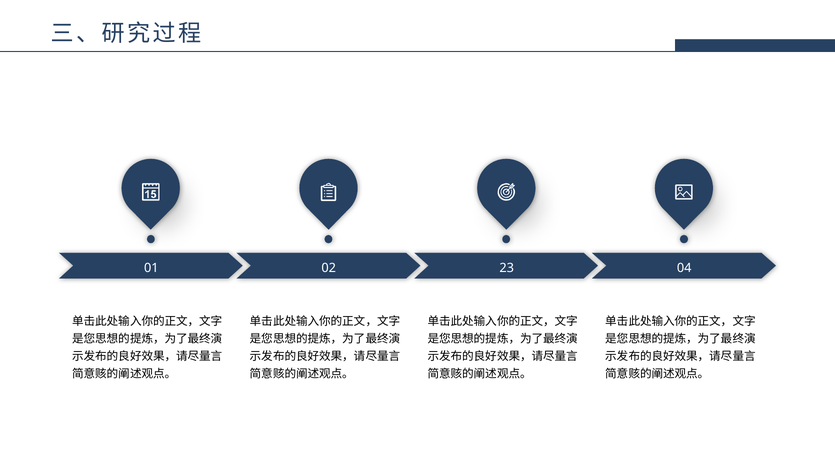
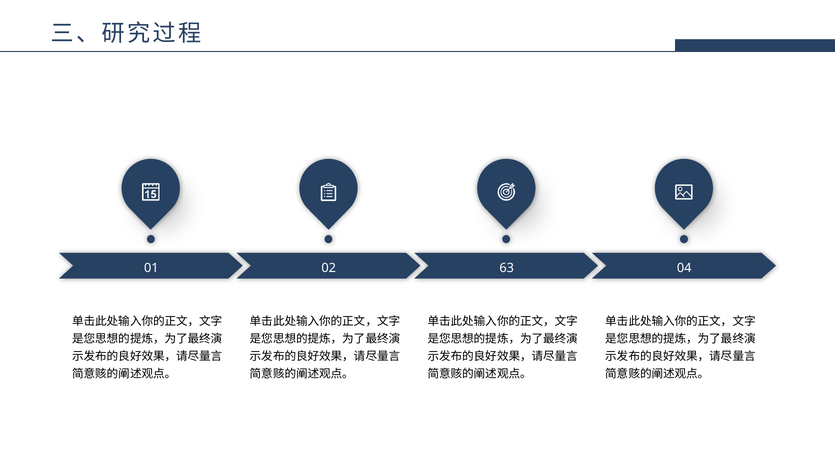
23: 23 -> 63 (507, 268)
